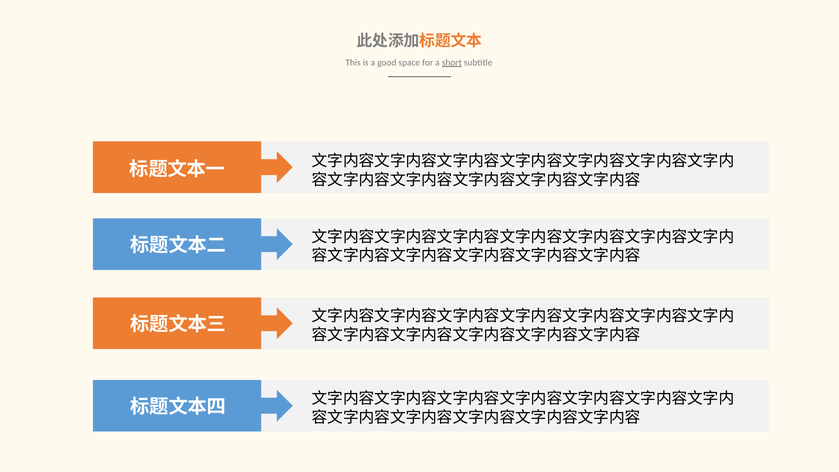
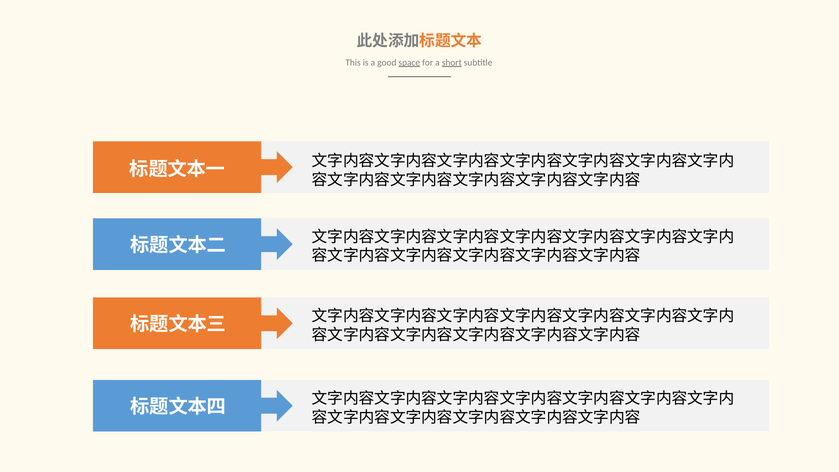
space underline: none -> present (409, 62)
